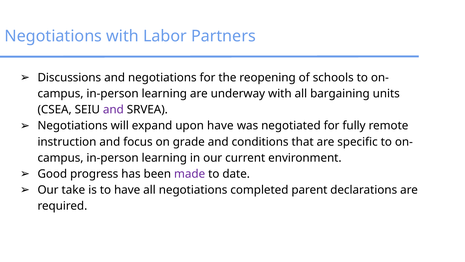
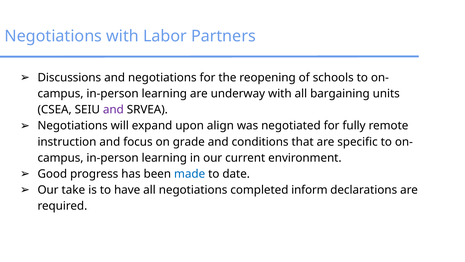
upon have: have -> align (220, 126)
made colour: purple -> blue (190, 174)
parent: parent -> inform (309, 190)
